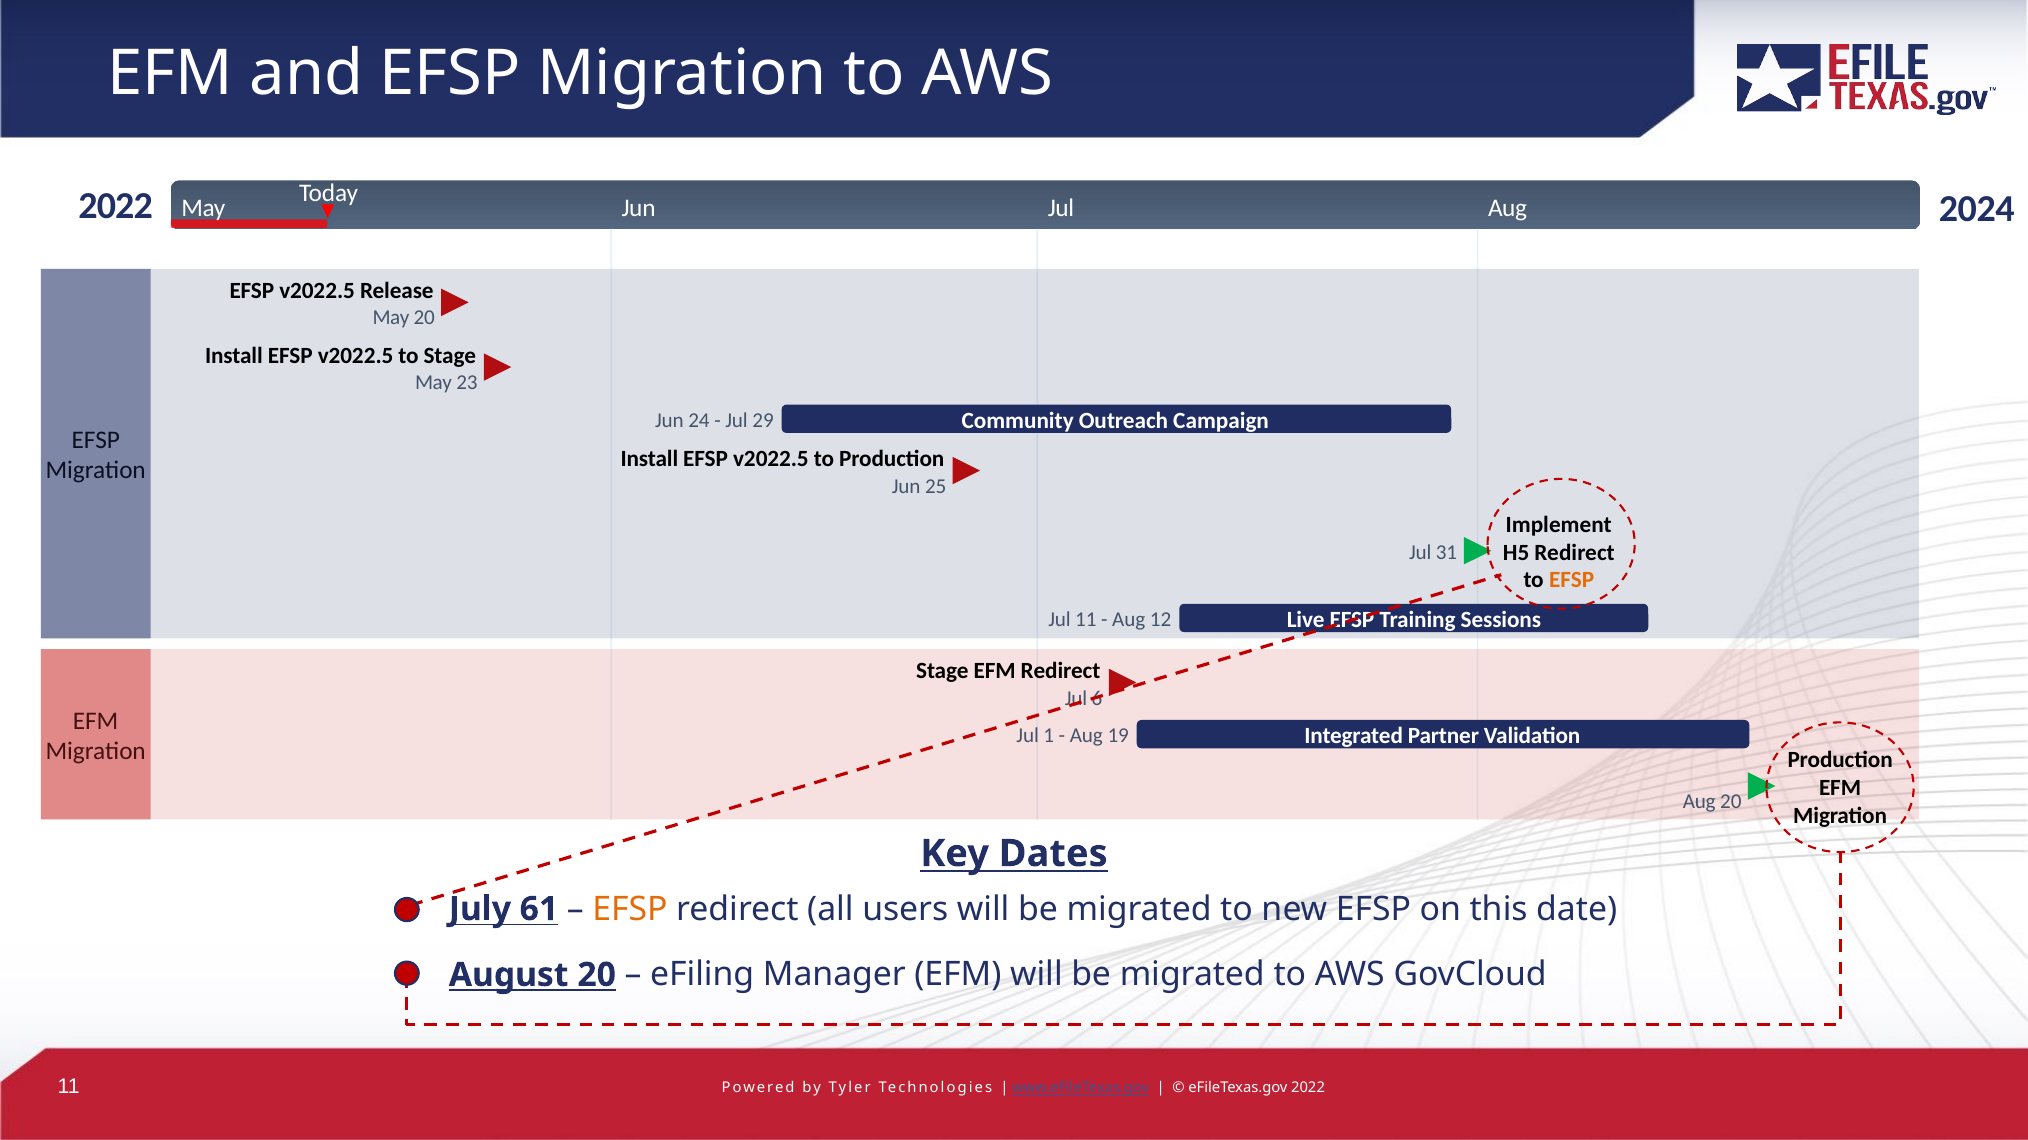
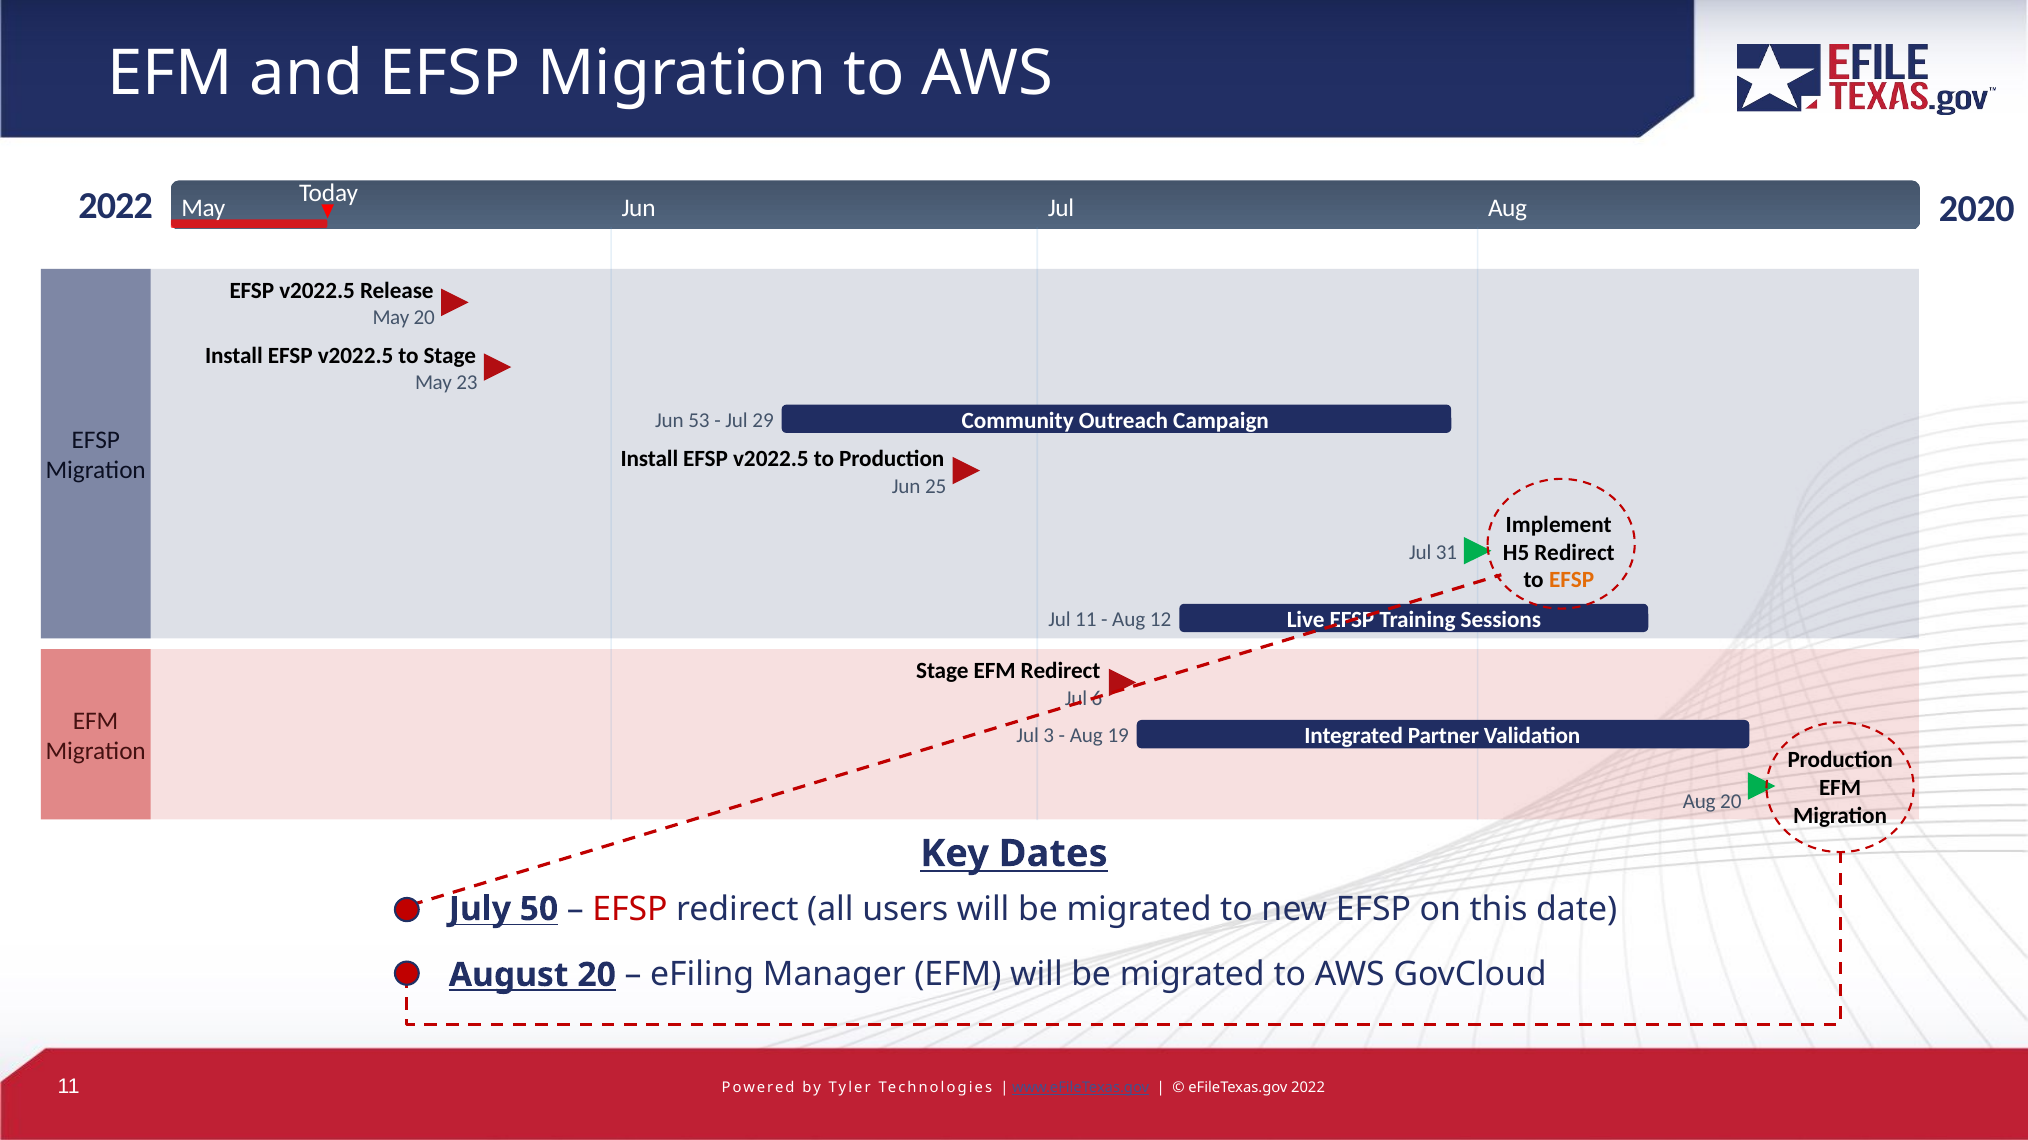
2024: 2024 -> 2020 (1977, 209)
24: 24 -> 53 (699, 421)
1: 1 -> 3 (1049, 736)
61: 61 -> 50 (539, 910)
EFSP colour: orange -> red (630, 910)
